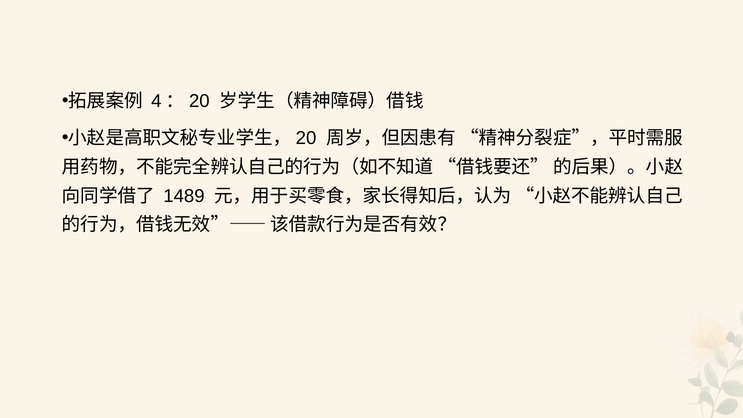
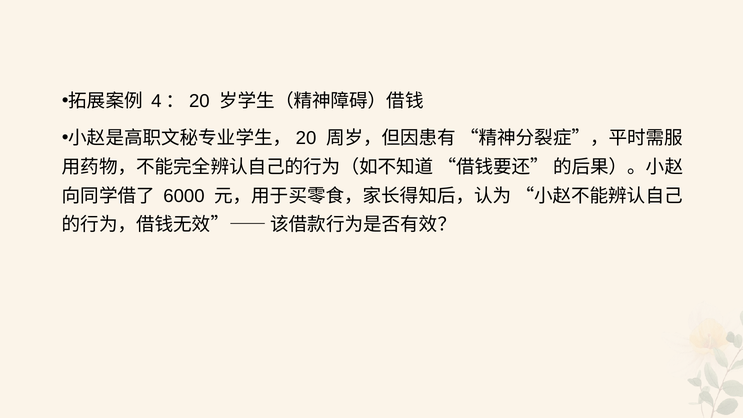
1489: 1489 -> 6000 (184, 196)
